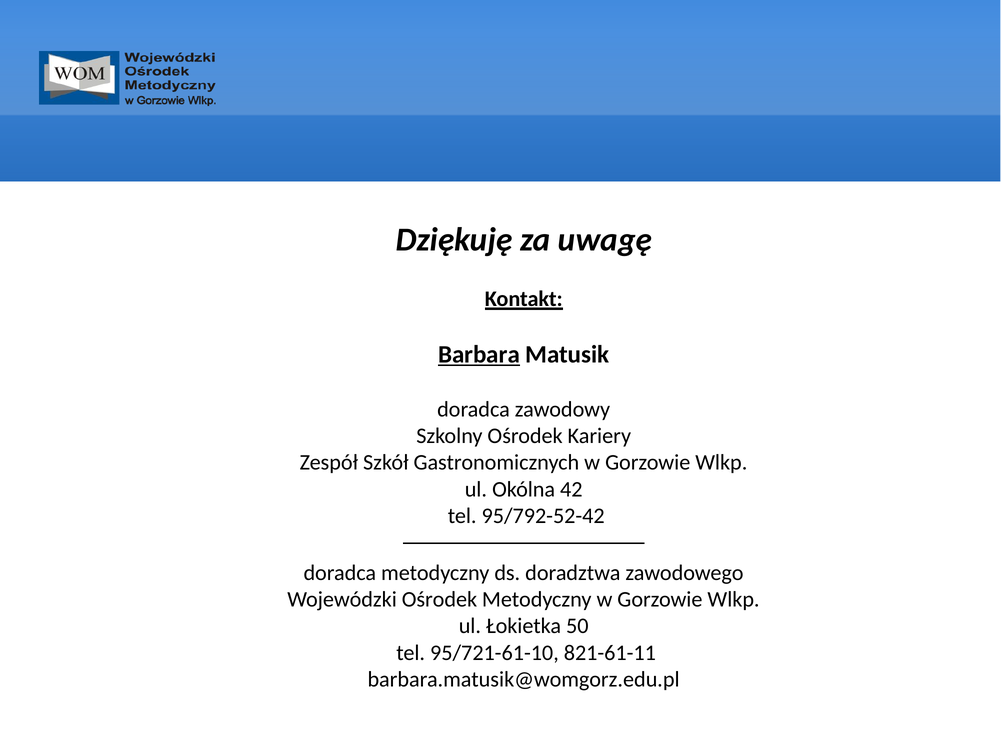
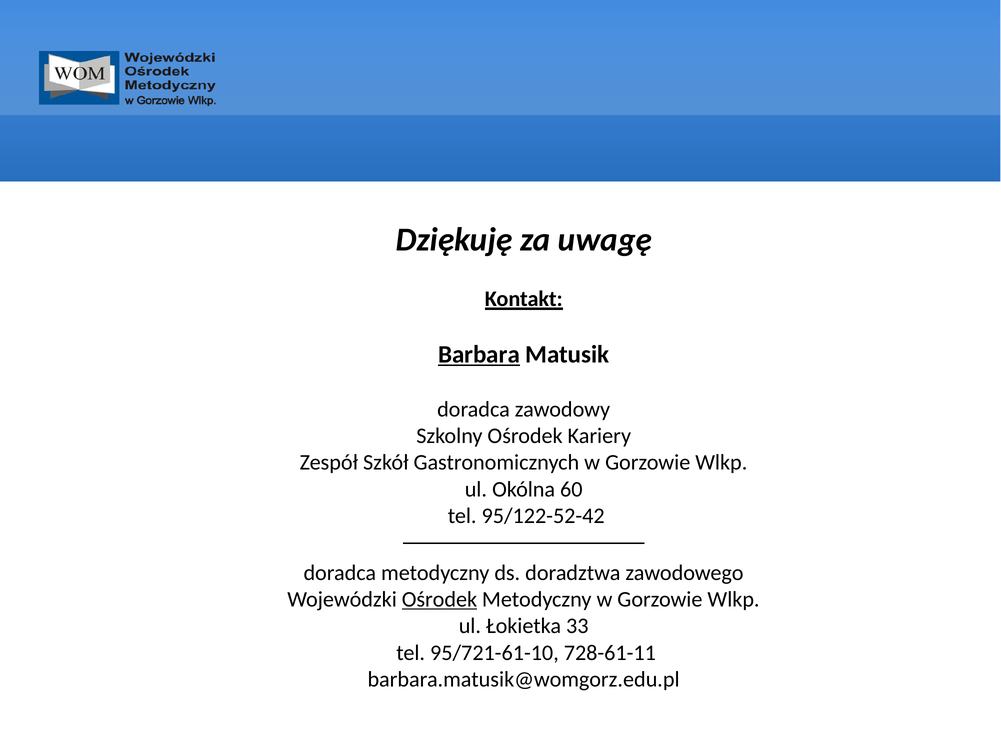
42: 42 -> 60 (571, 489)
95/792-52-42: 95/792-52-42 -> 95/122-52-42 (543, 516)
Ośrodek underline: none -> present (439, 599)
50: 50 -> 33 (577, 626)
821-61-11: 821-61-11 -> 728-61-11 (610, 653)
